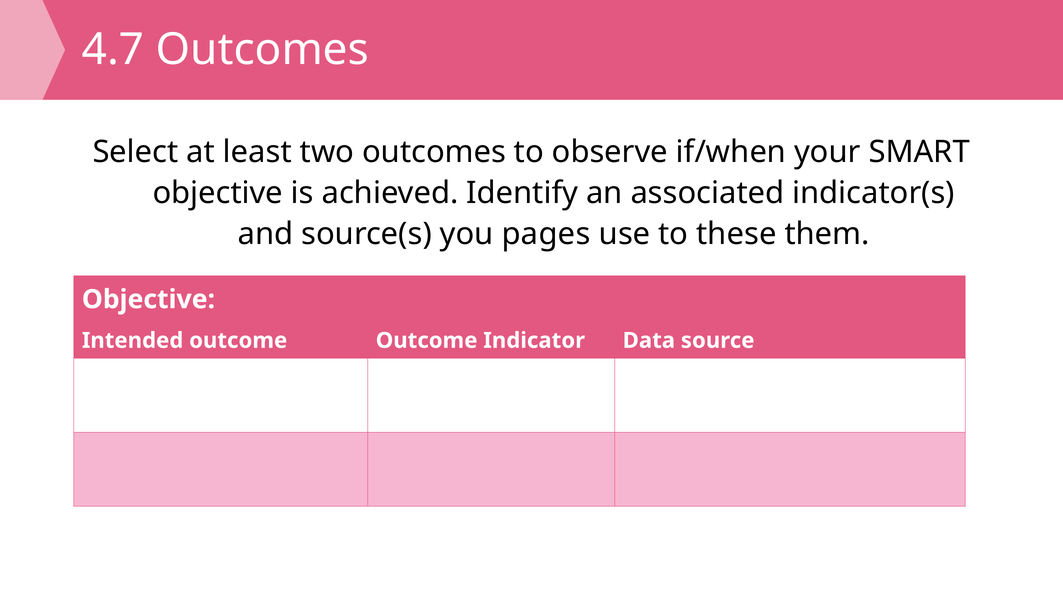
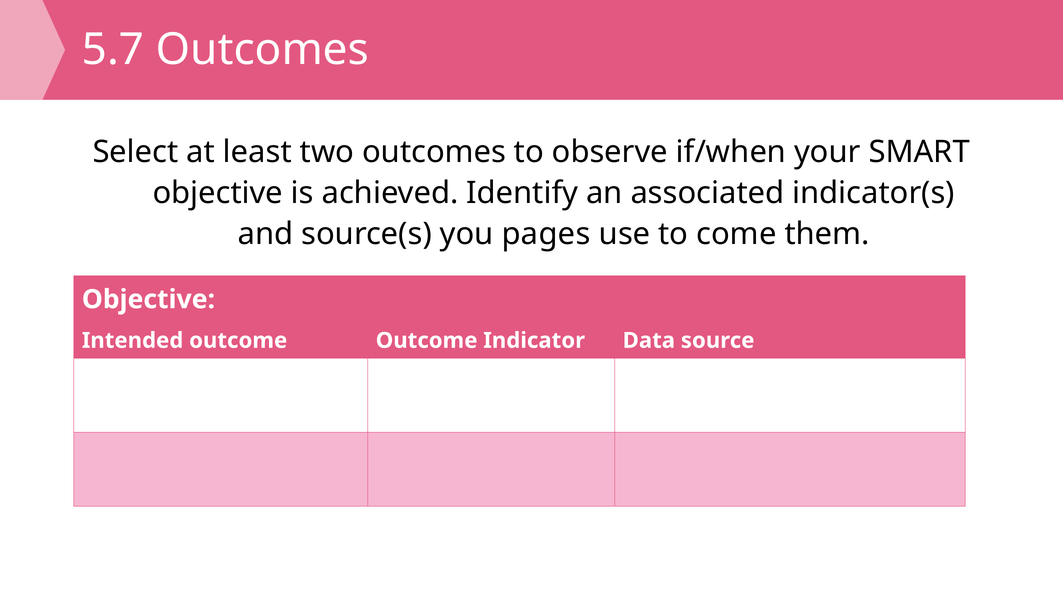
4.7: 4.7 -> 5.7 (113, 49)
these: these -> come (736, 234)
